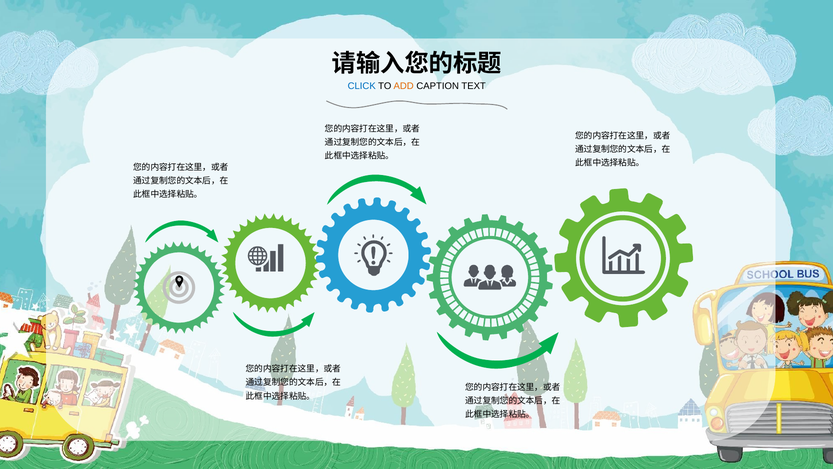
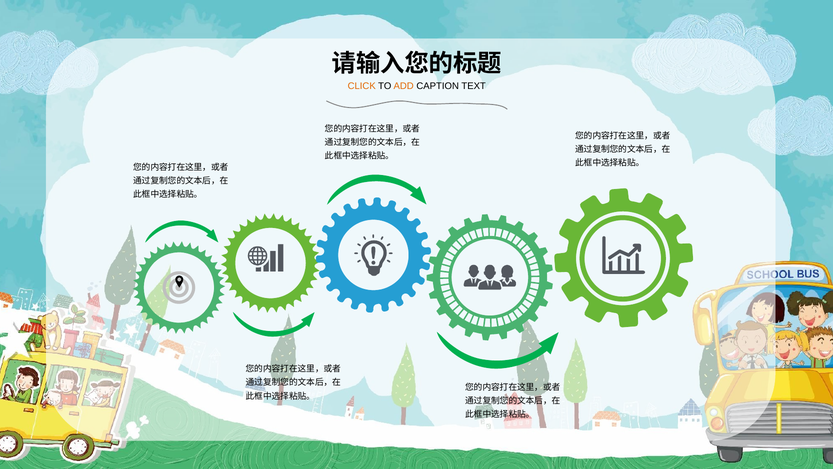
CLICK colour: blue -> orange (362, 86)
